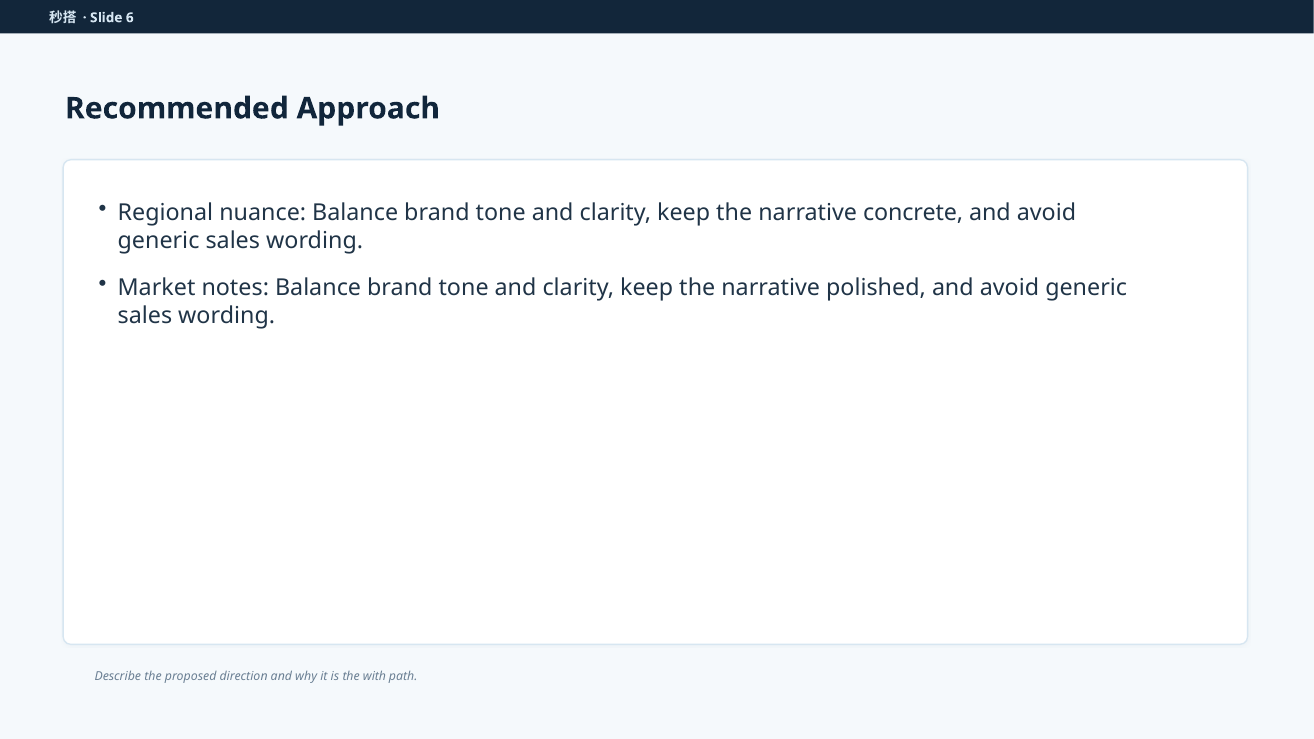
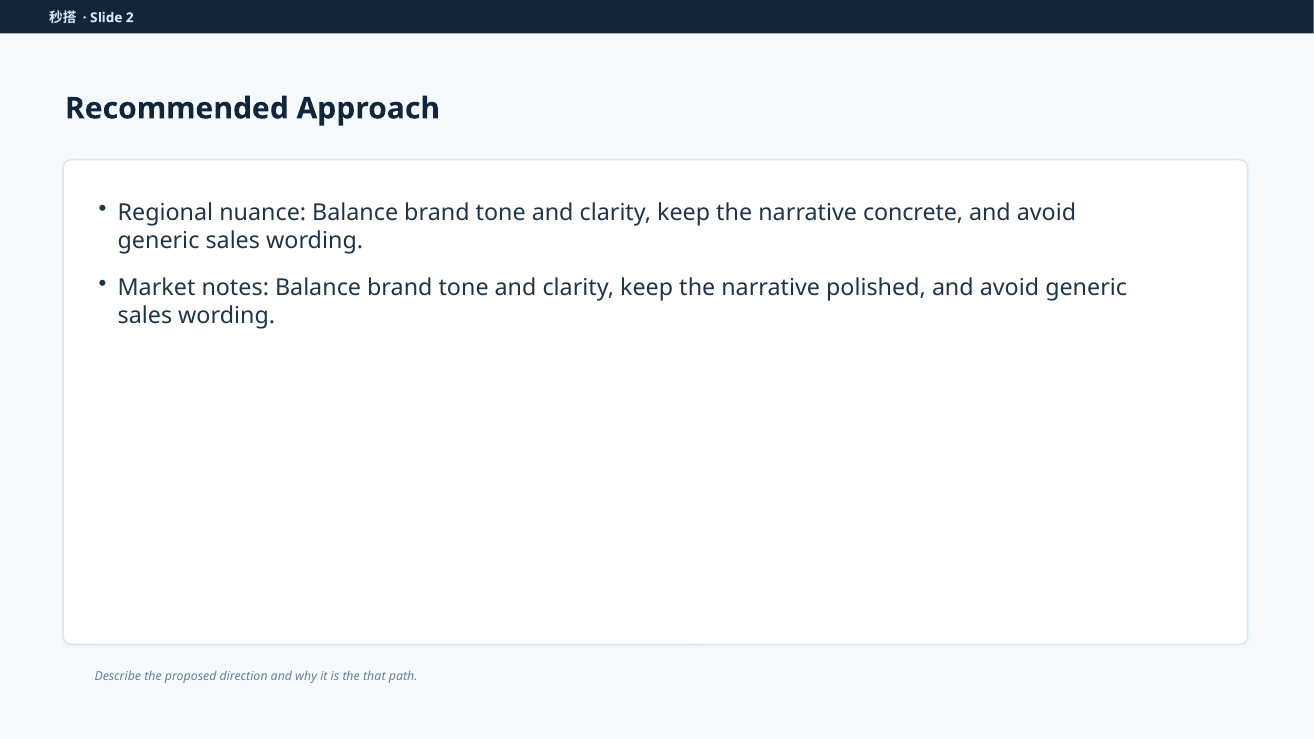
6: 6 -> 2 (130, 18)
with: with -> that (374, 677)
